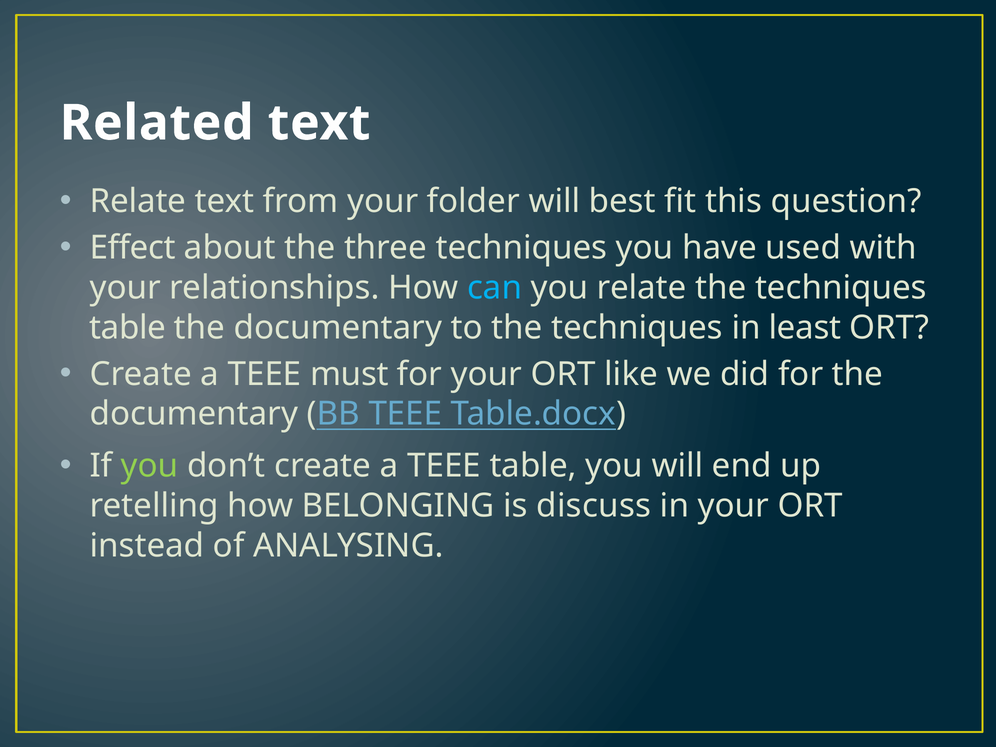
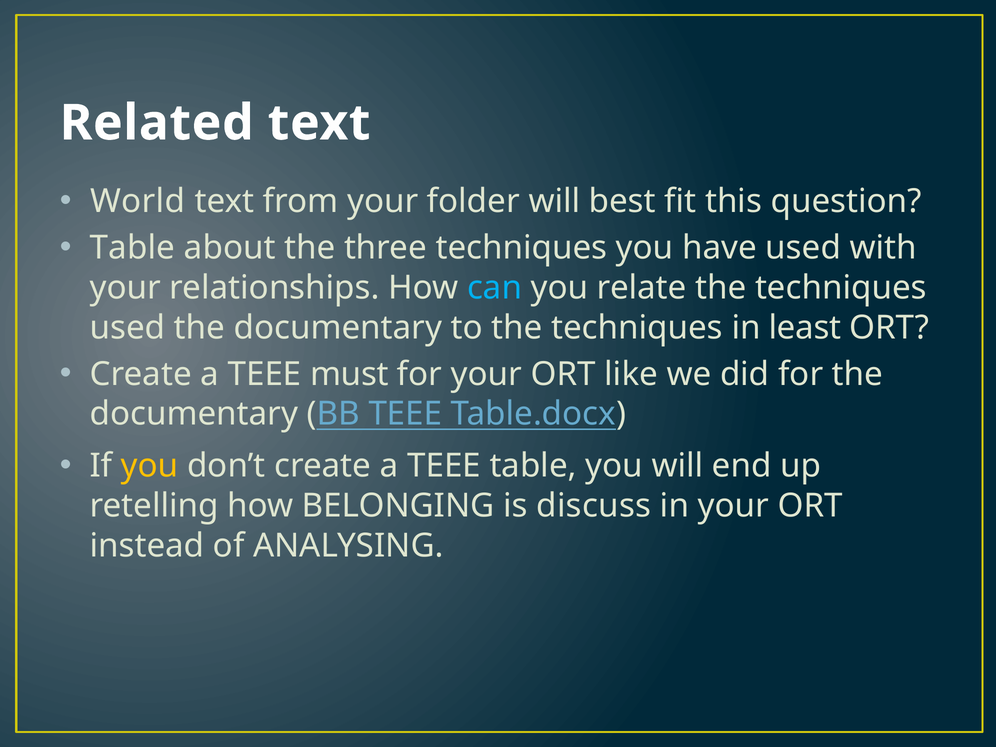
Relate: Relate -> World (138, 202)
Effect: Effect -> Table (132, 248)
table: table -> used (127, 328)
you colour: light green -> yellow (150, 466)
